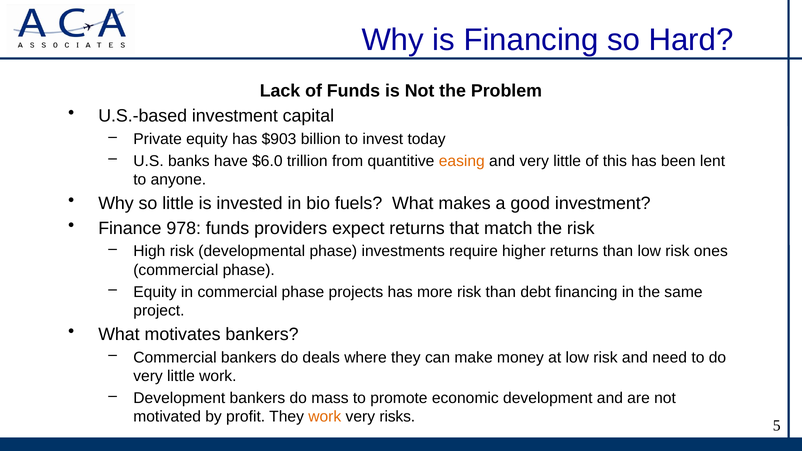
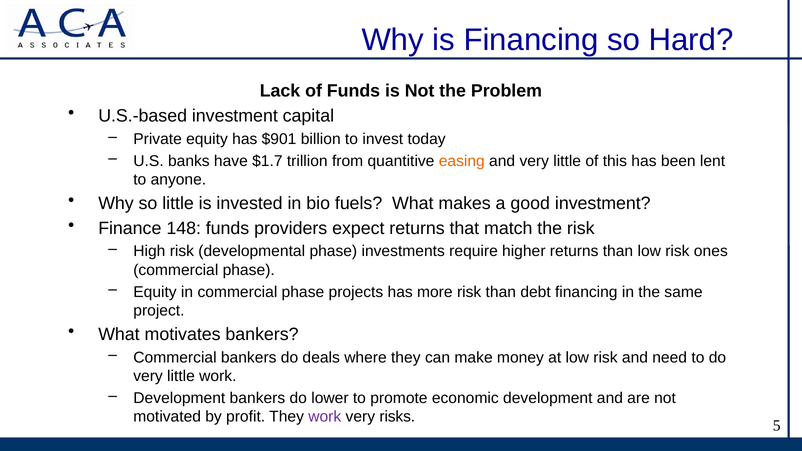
$903: $903 -> $901 (279, 139)
$6.0: $6.0 -> $1.7 (267, 161)
978: 978 -> 148 (184, 228)
mass: mass -> lower (330, 398)
work colour: orange -> purple (325, 417)
